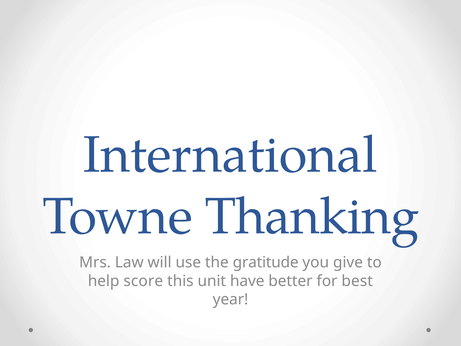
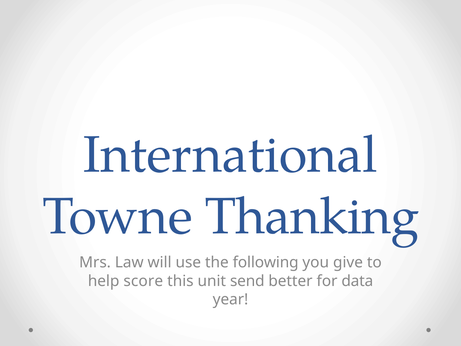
gratitude: gratitude -> following (266, 262)
have: have -> send (247, 281)
best: best -> data (357, 281)
